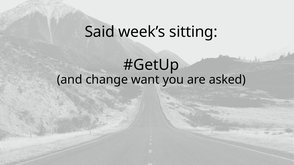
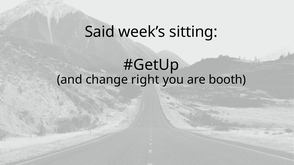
want: want -> right (145, 80)
asked: asked -> booth (227, 80)
